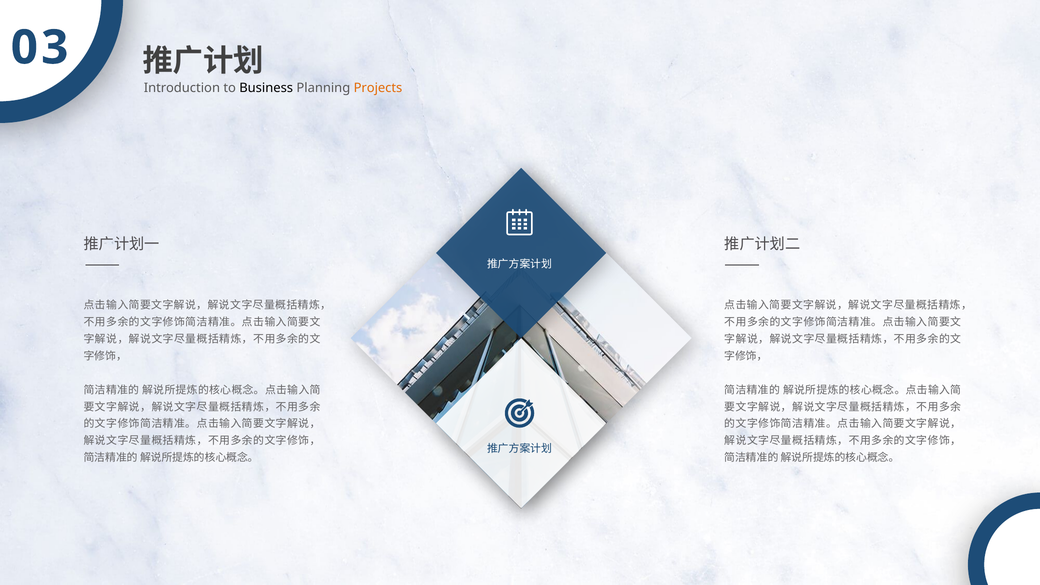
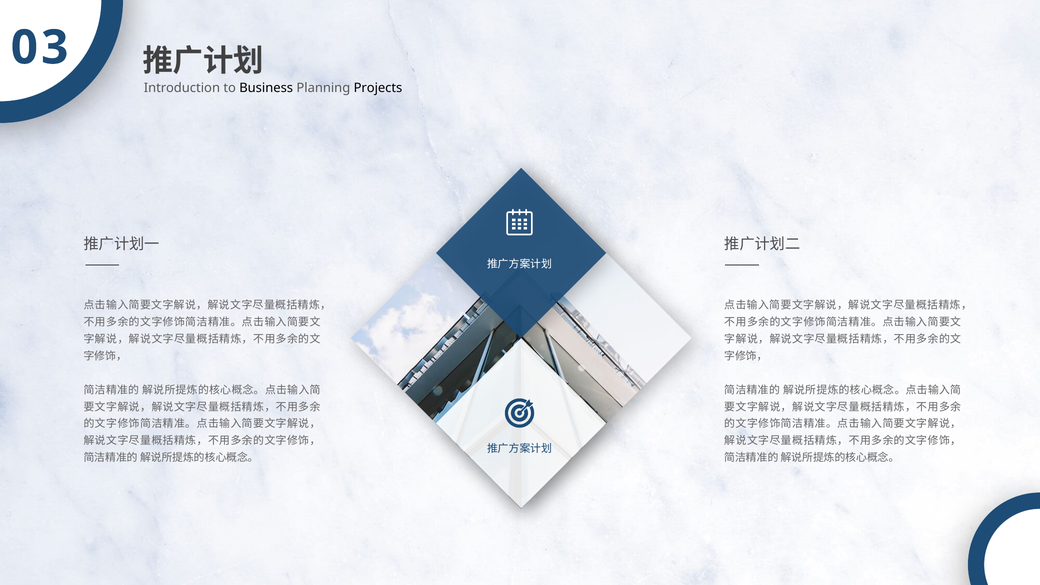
Projects colour: orange -> black (378, 88)
